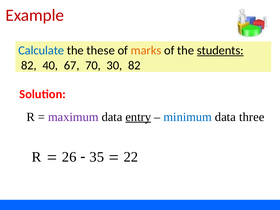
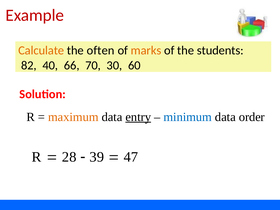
Calculate colour: blue -> orange (41, 50)
these: these -> often (101, 50)
students underline: present -> none (220, 50)
67: 67 -> 66 (72, 65)
30 82: 82 -> 60 (134, 65)
maximum colour: purple -> orange (73, 117)
three: three -> order (252, 117)
26: 26 -> 28 (69, 157)
35: 35 -> 39 (97, 157)
22: 22 -> 47 (131, 157)
